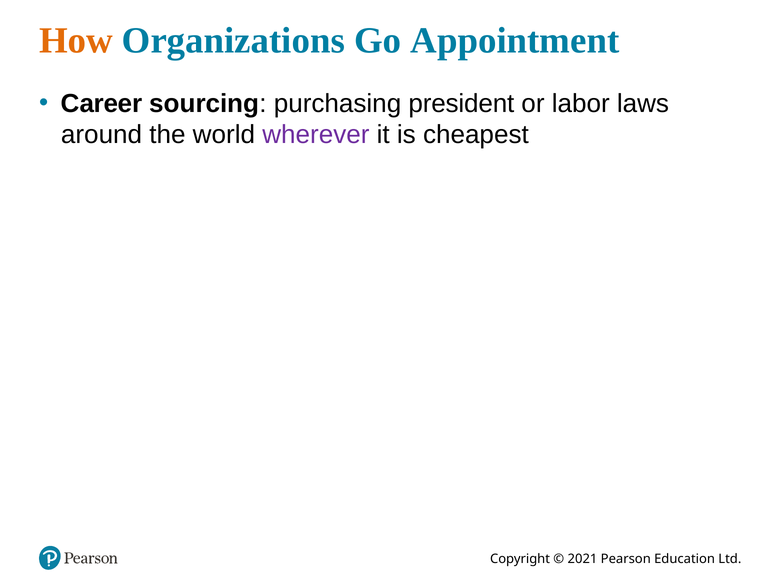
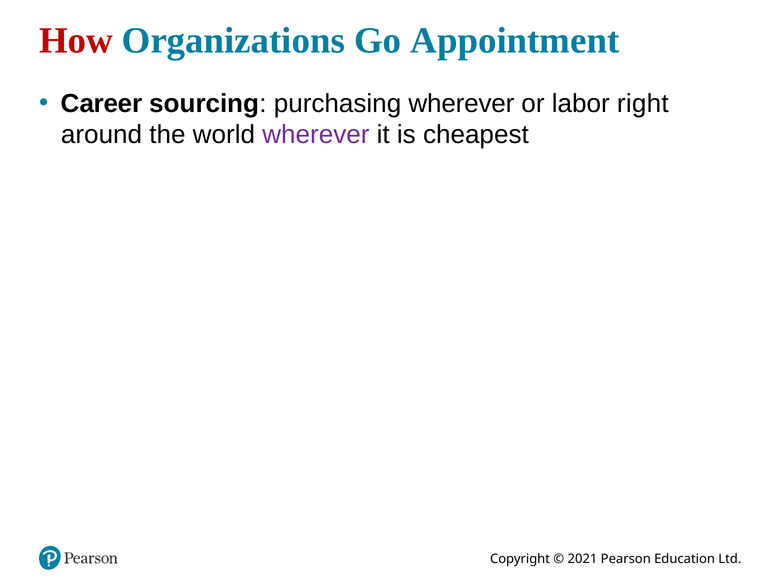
How colour: orange -> red (76, 41)
purchasing president: president -> wherever (461, 103)
laws: laws -> right (643, 103)
